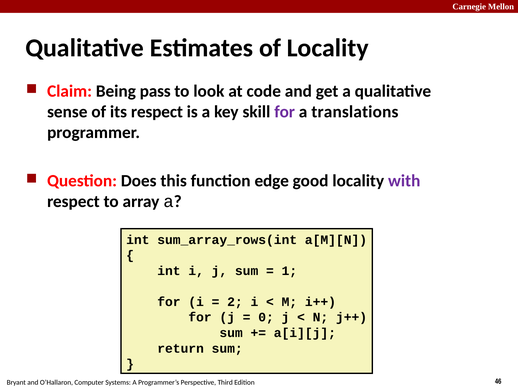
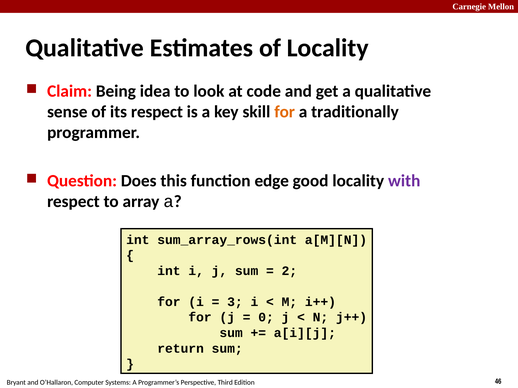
pass: pass -> idea (155, 91)
for colour: purple -> orange (285, 112)
translations: translations -> traditionally (355, 112)
1: 1 -> 2 (289, 271)
2: 2 -> 3 (235, 302)
